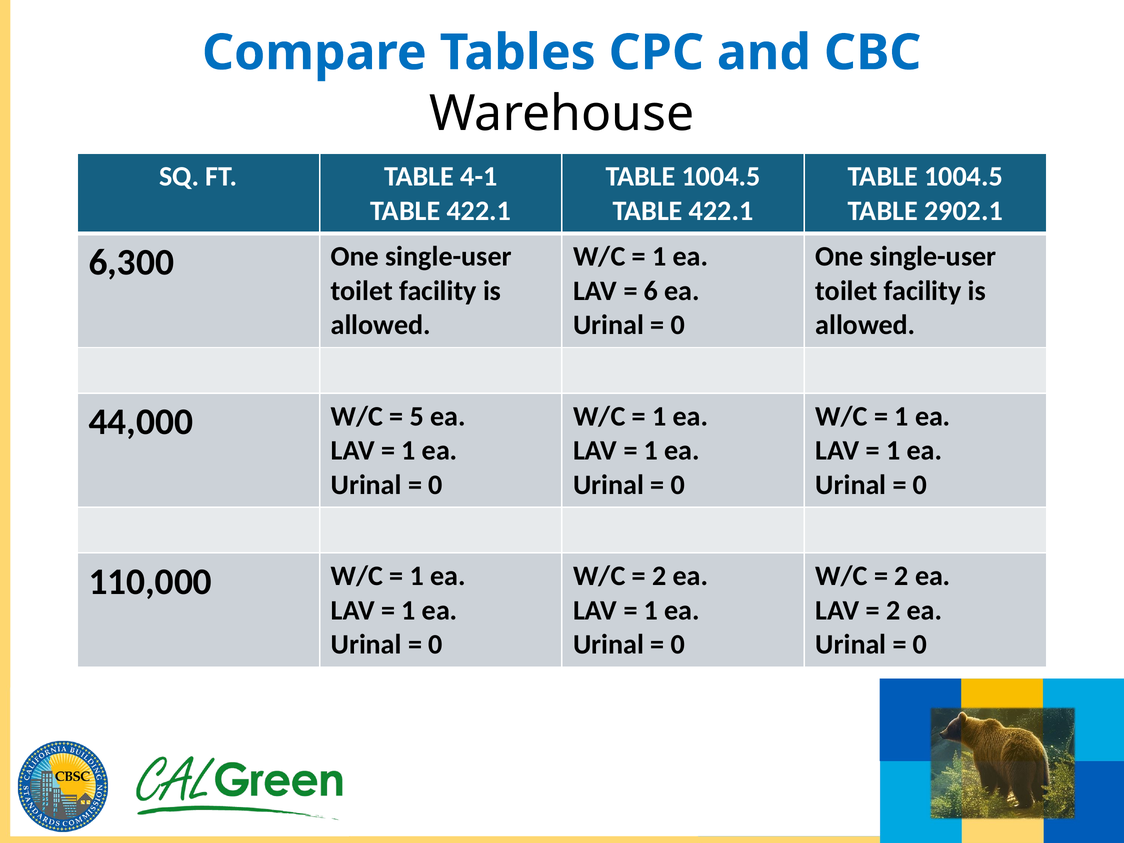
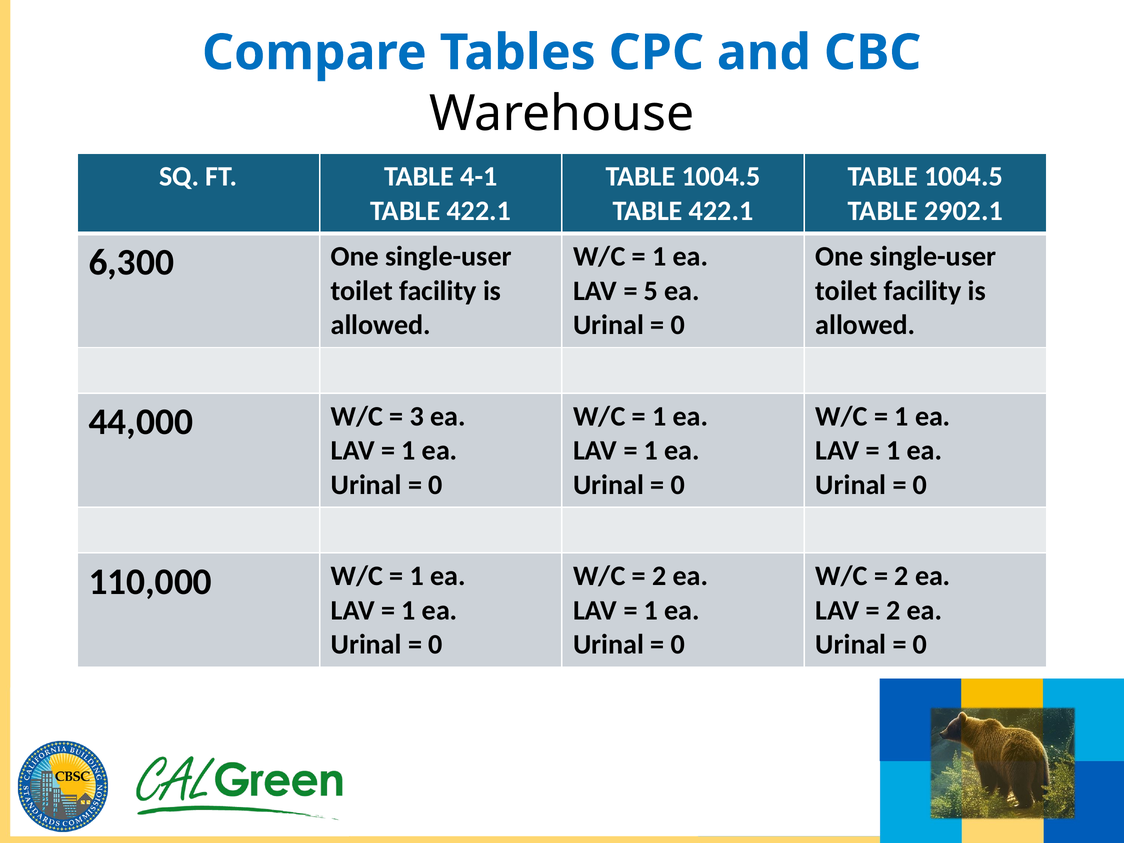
6: 6 -> 5 (651, 291)
5: 5 -> 3 (417, 416)
